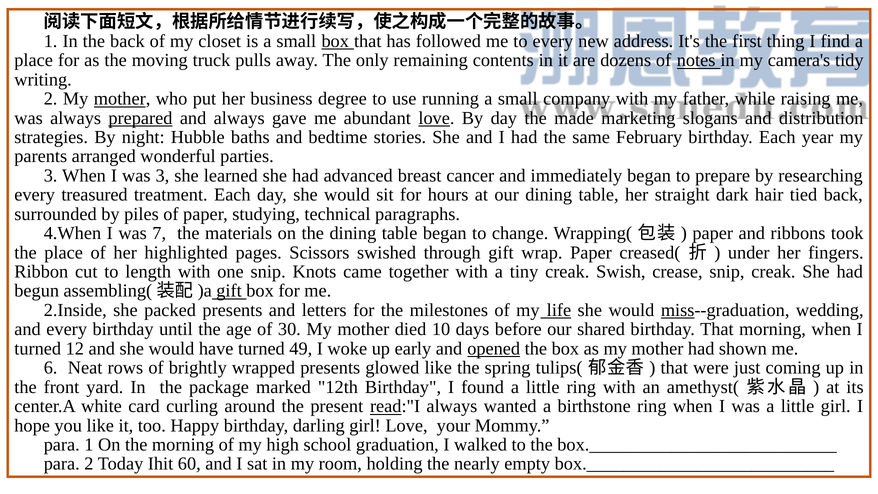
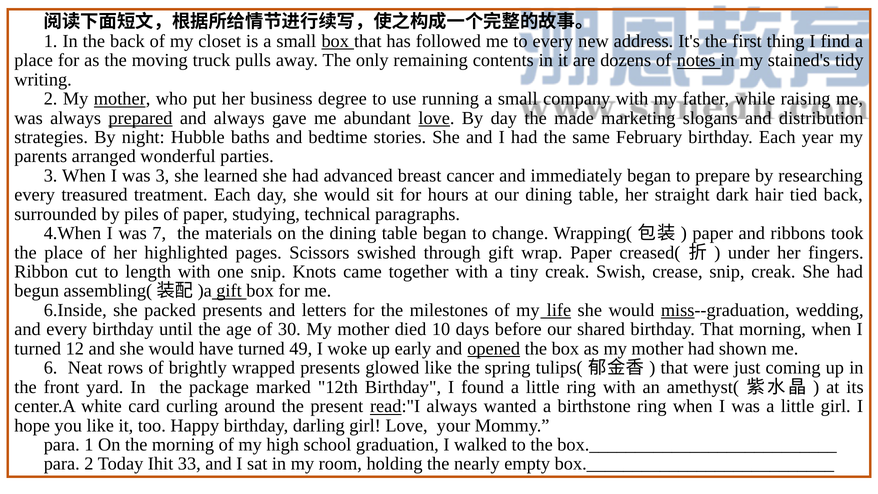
camera's: camera's -> stained's (799, 60)
2.Inside: 2.Inside -> 6.Inside (75, 310)
60: 60 -> 33 (189, 464)
